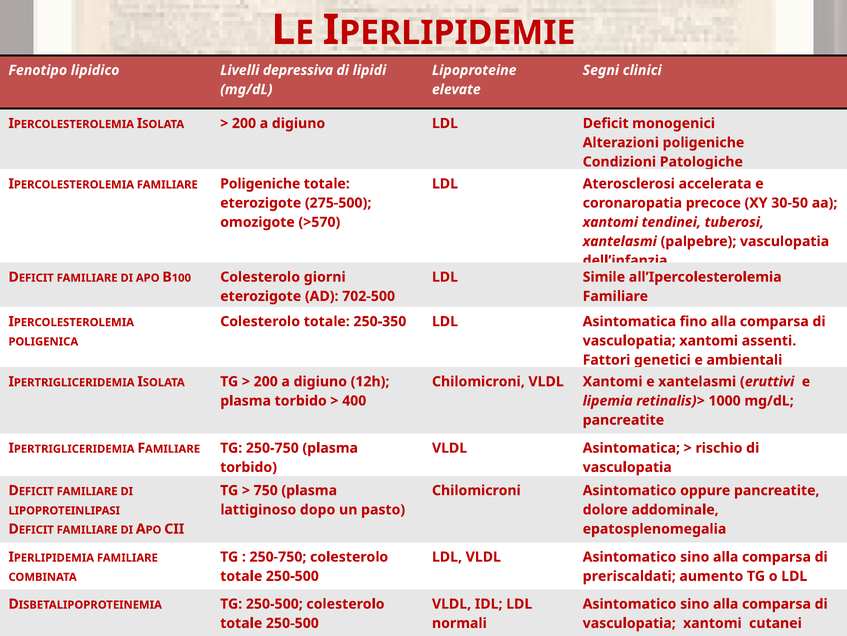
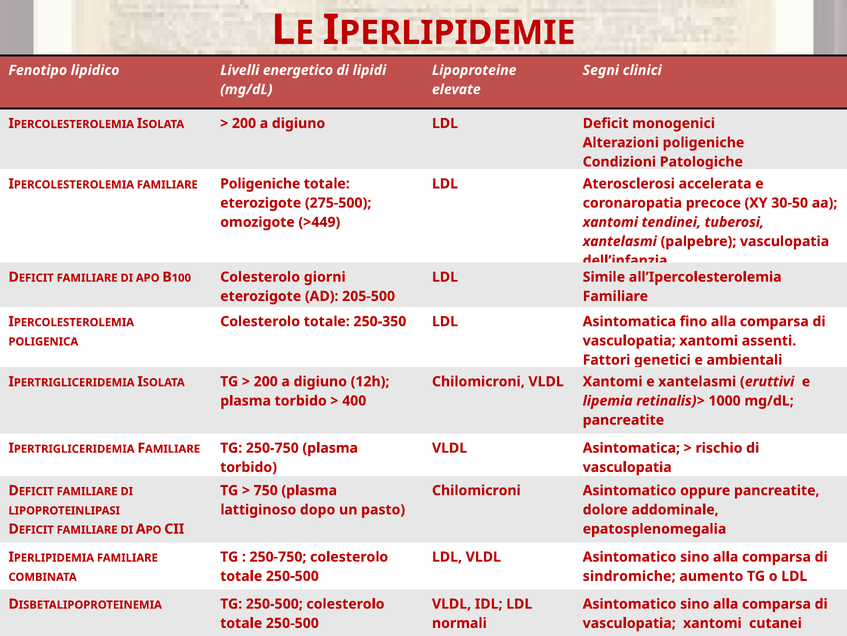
depressiva: depressiva -> energetico (298, 70)
>570: >570 -> >449 (319, 222)
702-500: 702-500 -> 205-500 (369, 296)
preriscaldati: preriscaldati -> sindromiche (629, 576)
